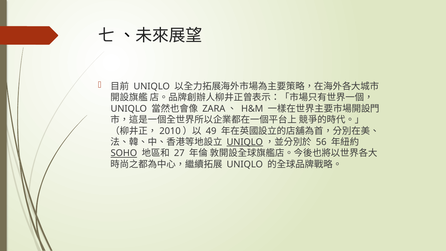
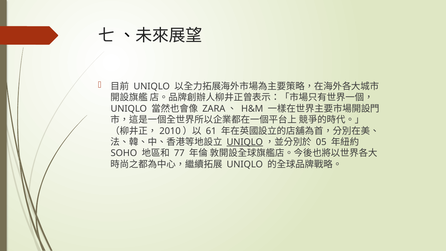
49: 49 -> 61 (211, 131)
56: 56 -> 05 (321, 142)
SOHO underline: present -> none (124, 153)
27: 27 -> 77 (179, 153)
